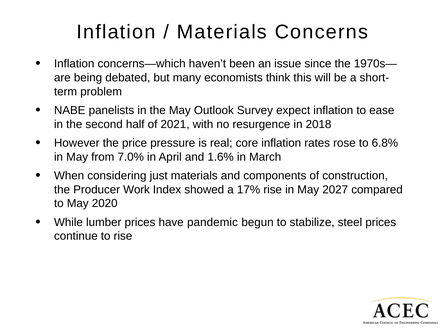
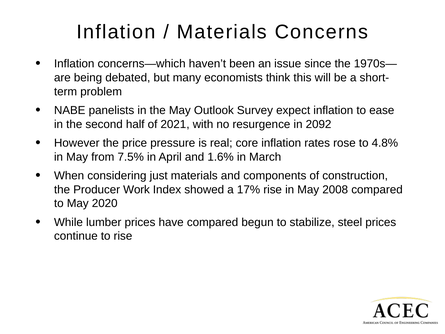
2018: 2018 -> 2092 (319, 124)
6.8%: 6.8% -> 4.8% (385, 143)
7.0%: 7.0% -> 7.5% (131, 157)
2027: 2027 -> 2008 (335, 189)
have pandemic: pandemic -> compared (213, 222)
